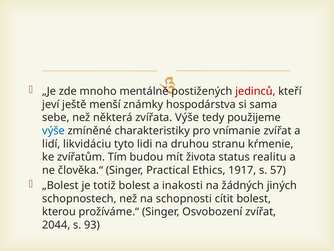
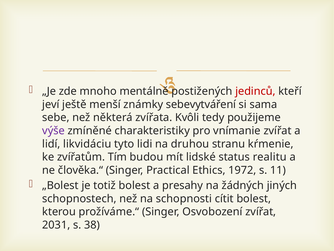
hospodárstva: hospodárstva -> sebevytváření (201, 104)
zvířata Výše: Výše -> Kvôli (187, 117)
výše colour: blue -> purple (53, 130)
života: života -> lidské (201, 157)
1917: 1917 -> 1972 (242, 170)
57: 57 -> 11 (278, 170)
inakosti: inakosti -> presahy (183, 185)
2044: 2044 -> 2031 (56, 224)
93: 93 -> 38 (92, 224)
